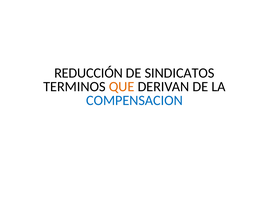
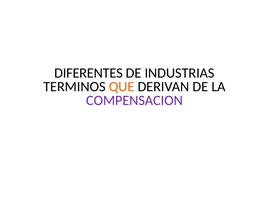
REDUCCIÓN: REDUCCIÓN -> DIFERENTES (89, 73)
SINDICATOS: SINDICATOS -> INDUSTRIAS (180, 73)
COMPENSACION colour: blue -> purple (134, 100)
